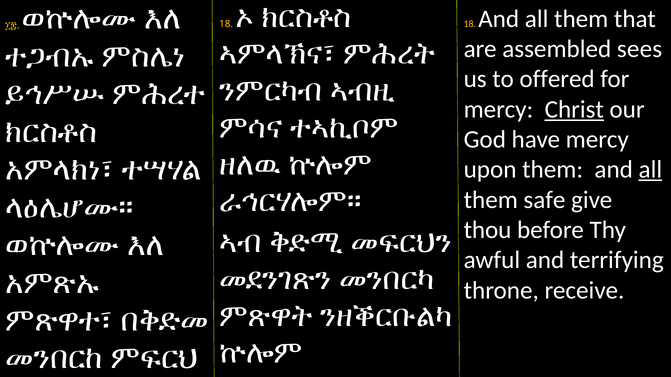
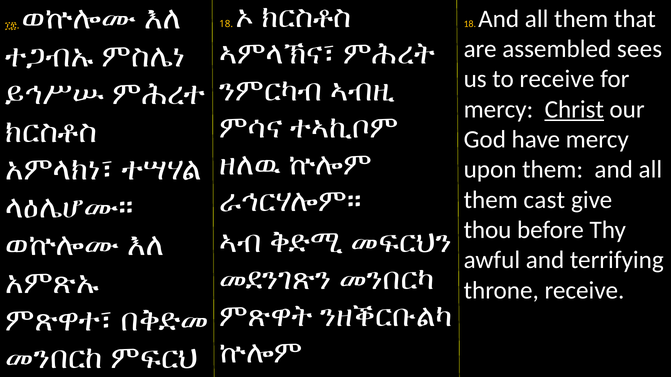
to offered: offered -> receive (557, 79)
all underline: present -> none (650, 170)
safe: safe -> cast (544, 200)
